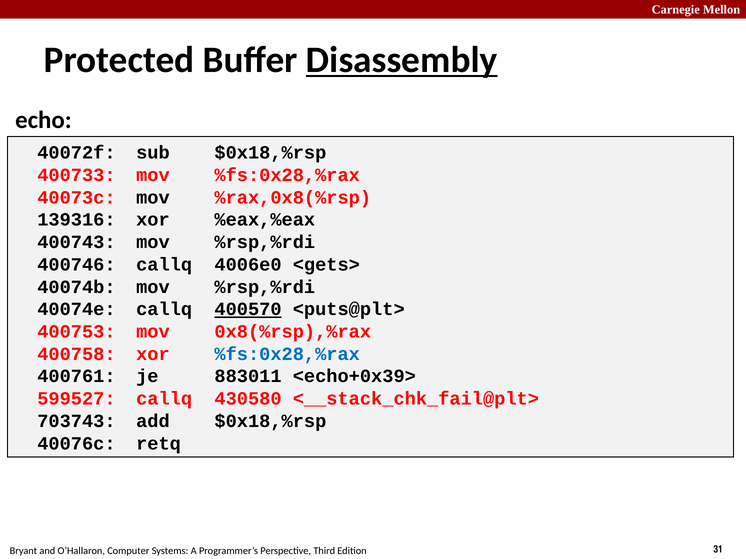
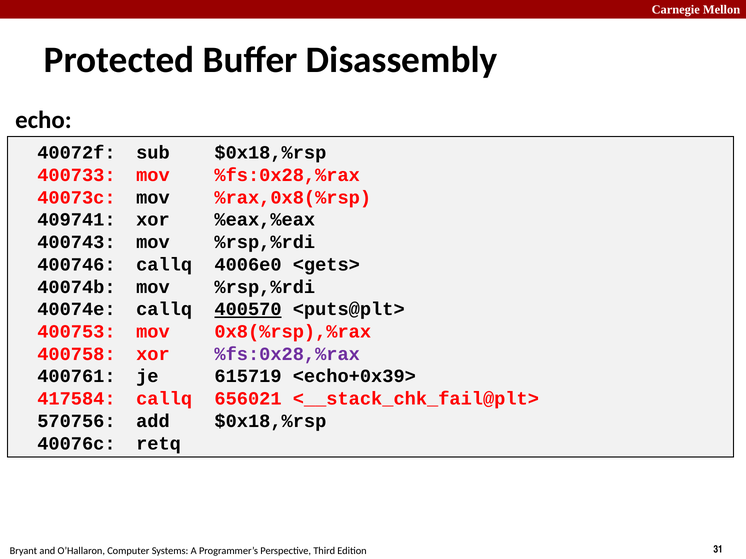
Disassembly underline: present -> none (402, 60)
139316: 139316 -> 409741 (76, 220)
%fs:0x28,%rax colour: blue -> purple (287, 354)
883011: 883011 -> 615719 (248, 377)
599527: 599527 -> 417584 (76, 399)
430580: 430580 -> 656021 (248, 399)
703743: 703743 -> 570756 (76, 421)
